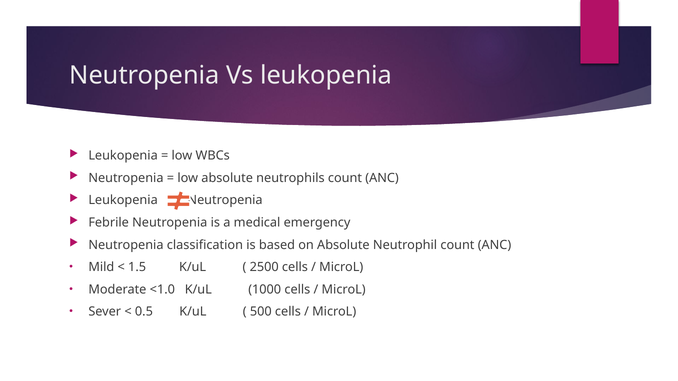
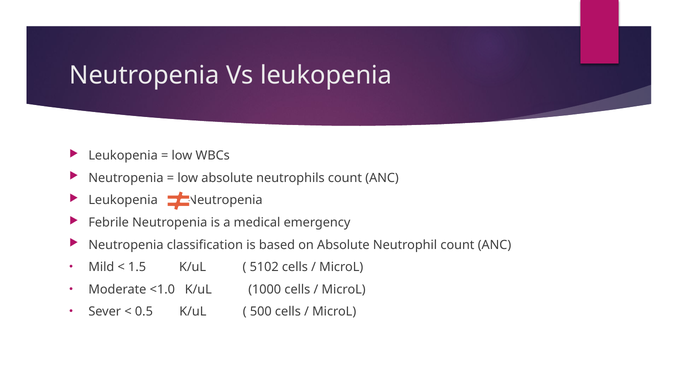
2500: 2500 -> 5102 (264, 267)
